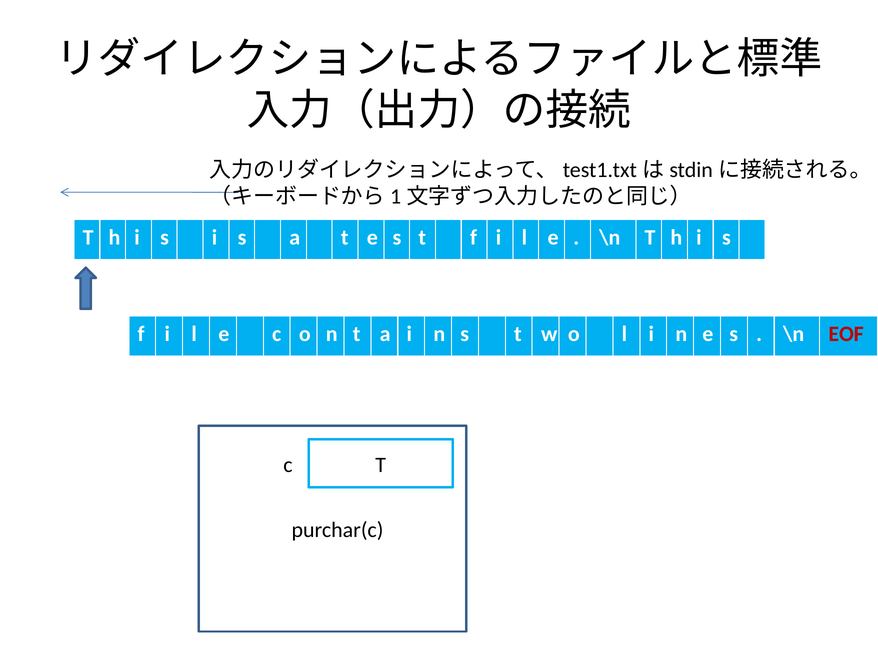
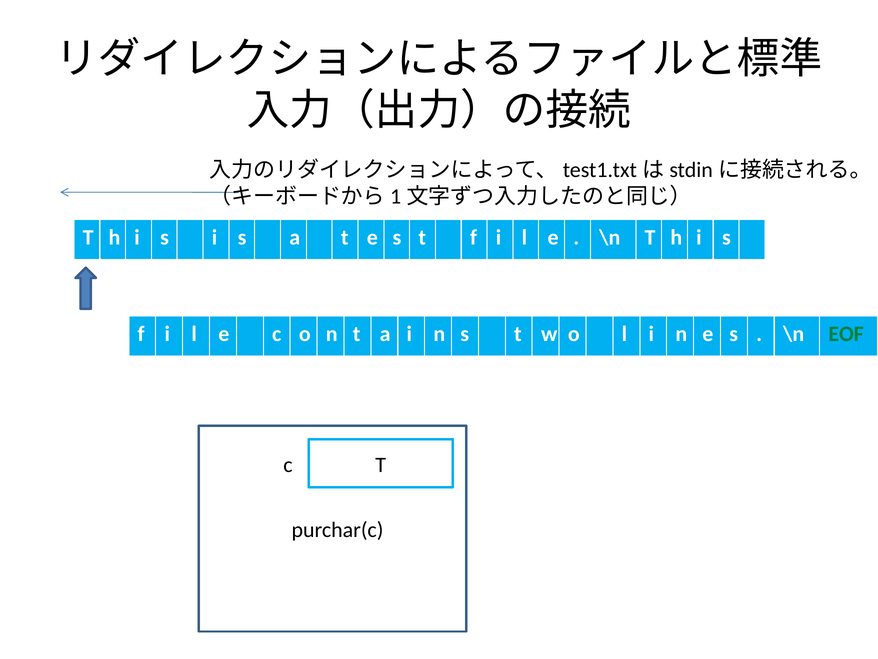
EOF colour: red -> green (846, 334)
